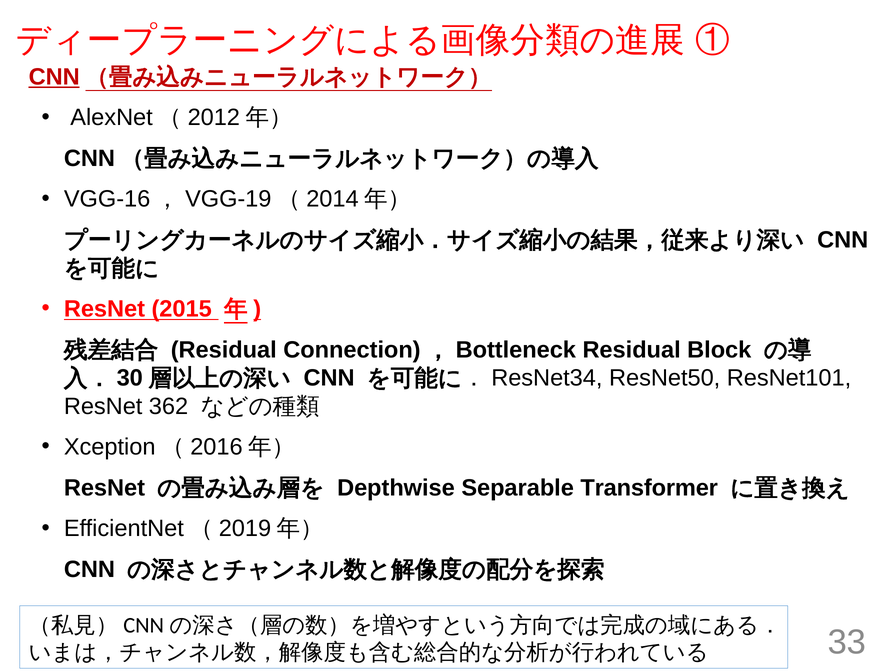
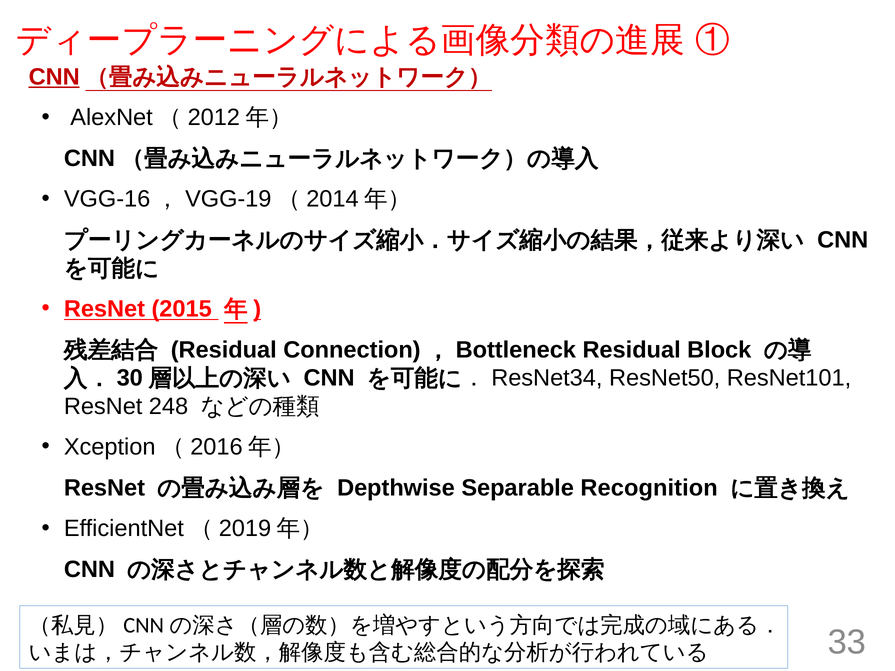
362: 362 -> 248 (169, 407)
Transformer: Transformer -> Recognition (649, 488)
